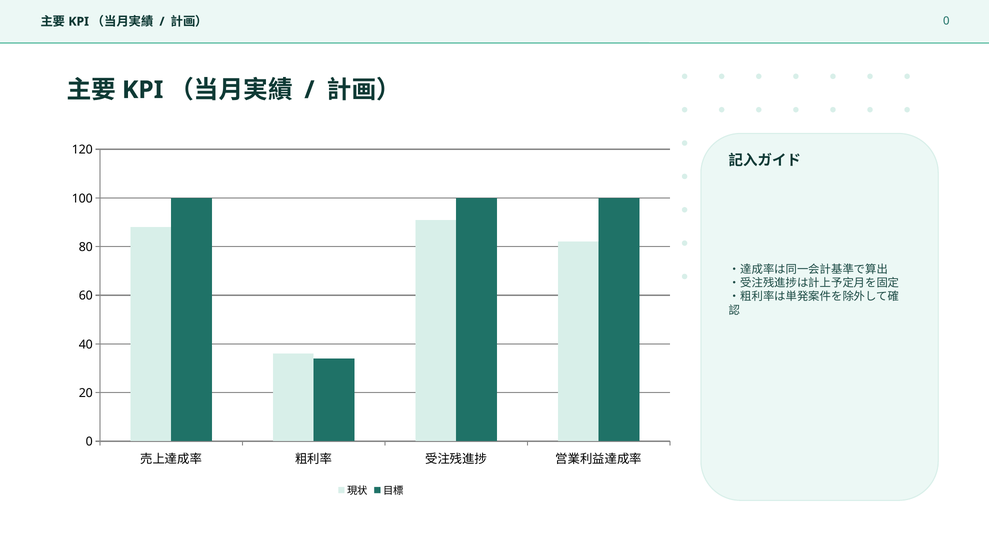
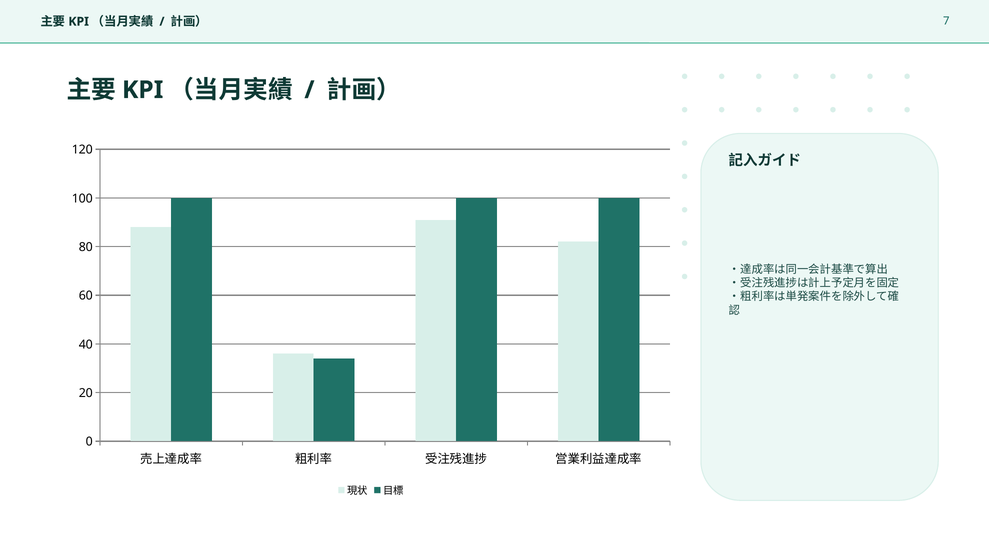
0: 0 -> 7 (946, 21)
